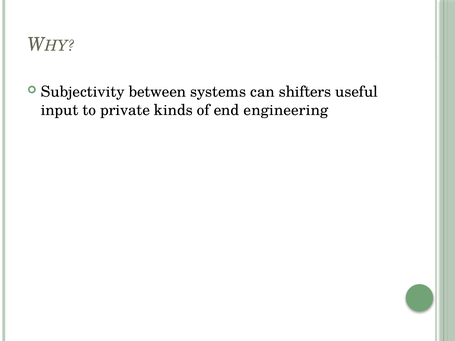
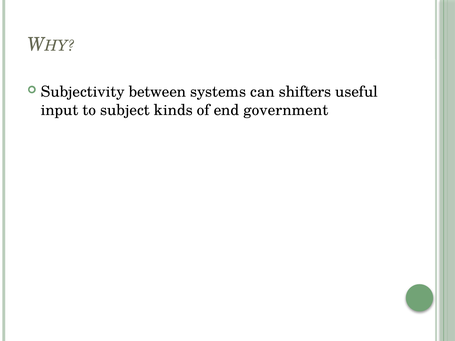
private: private -> subject (125, 110)
engineering: engineering -> government (286, 110)
